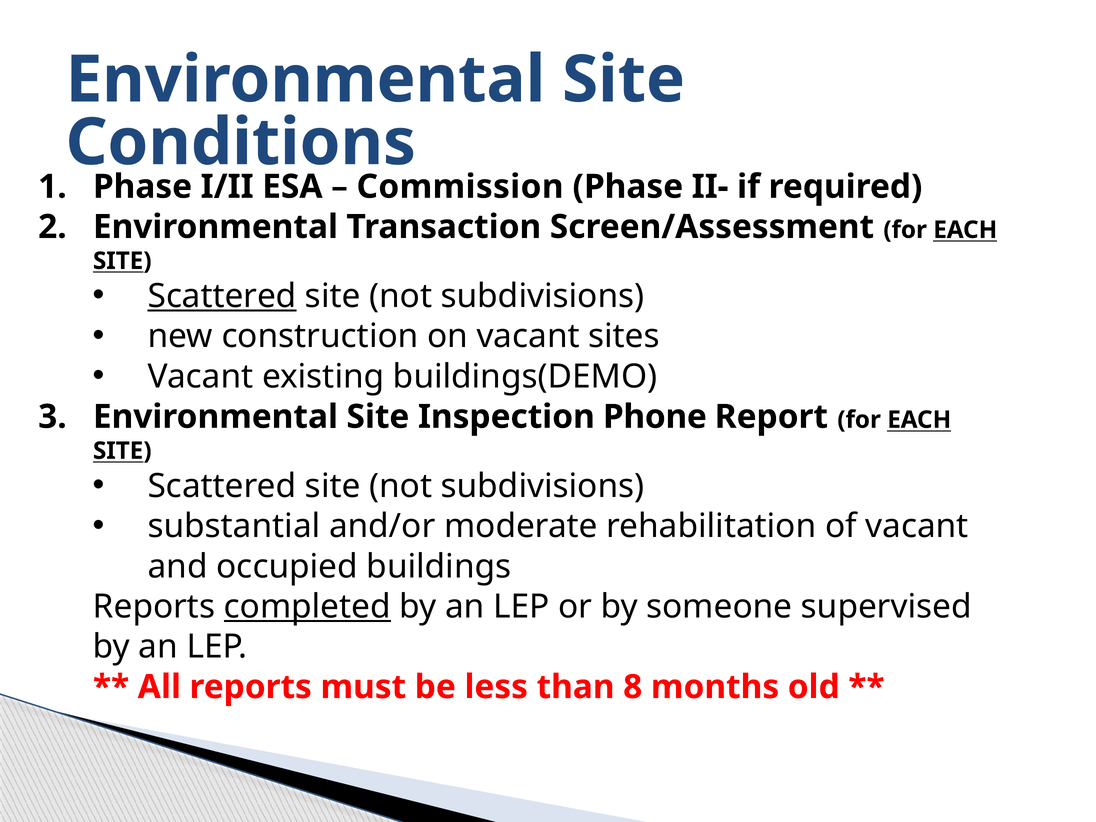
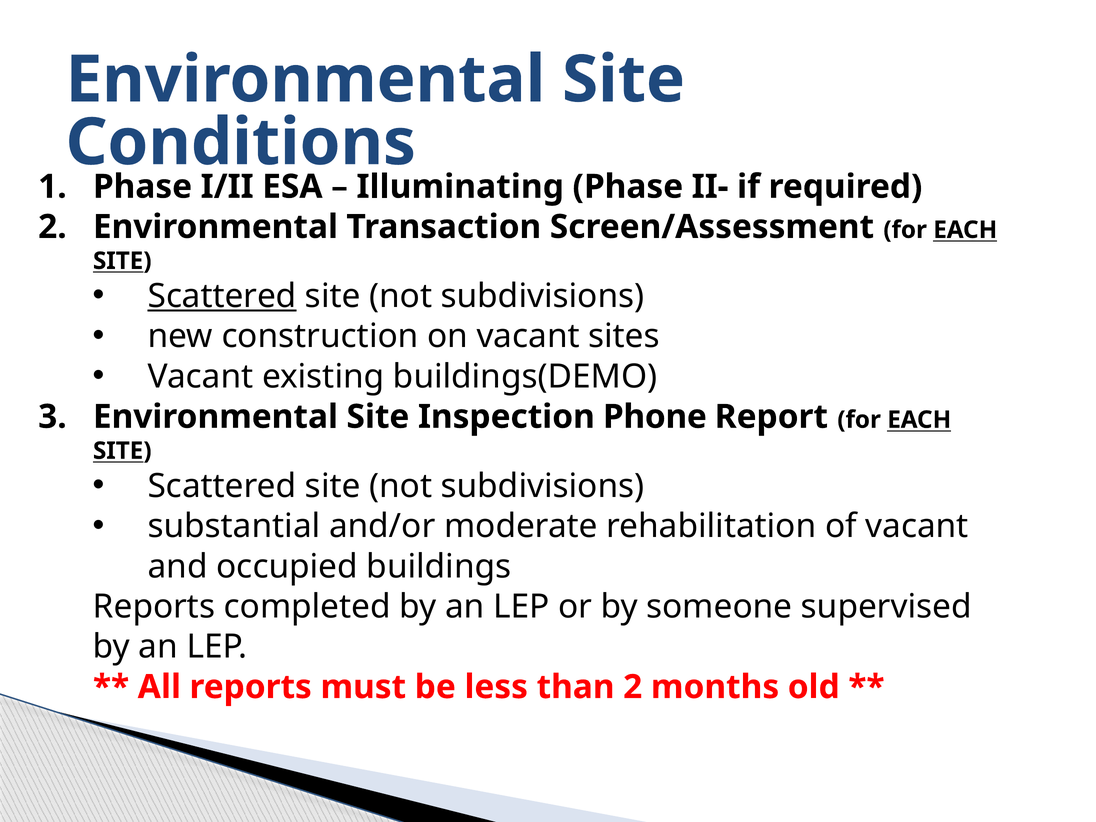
Commission: Commission -> Illuminating (460, 187)
completed underline: present -> none (307, 607)
than 8: 8 -> 2 (633, 687)
